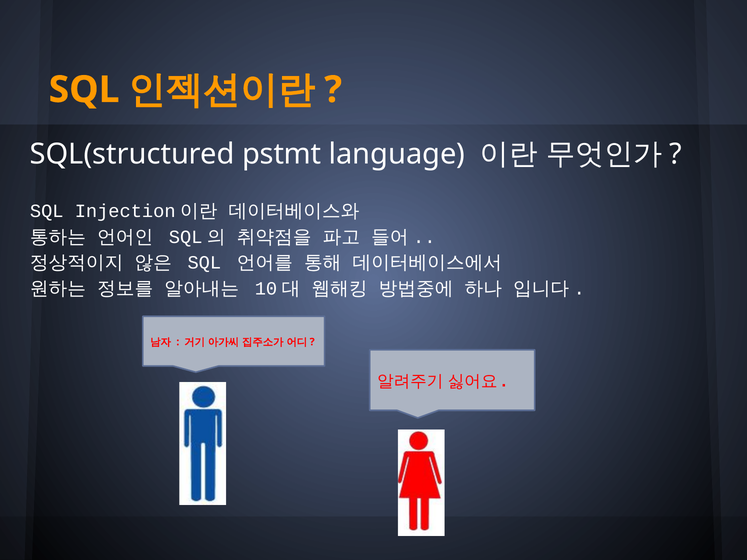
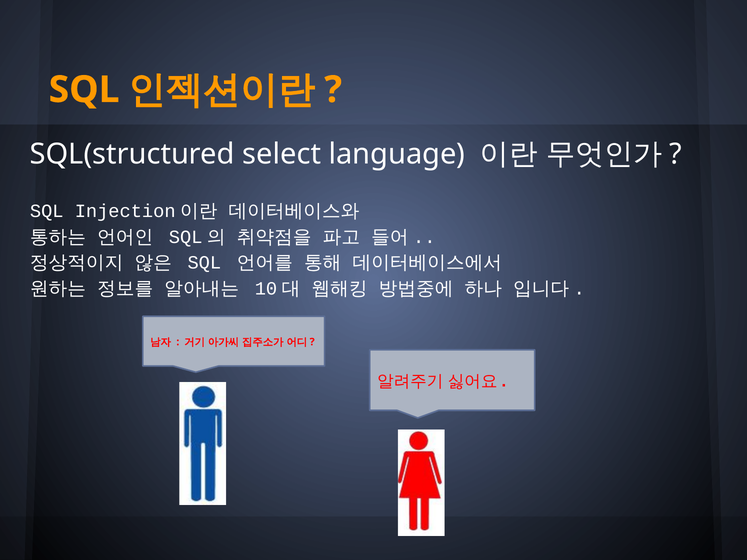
pstmt: pstmt -> select (282, 154)
